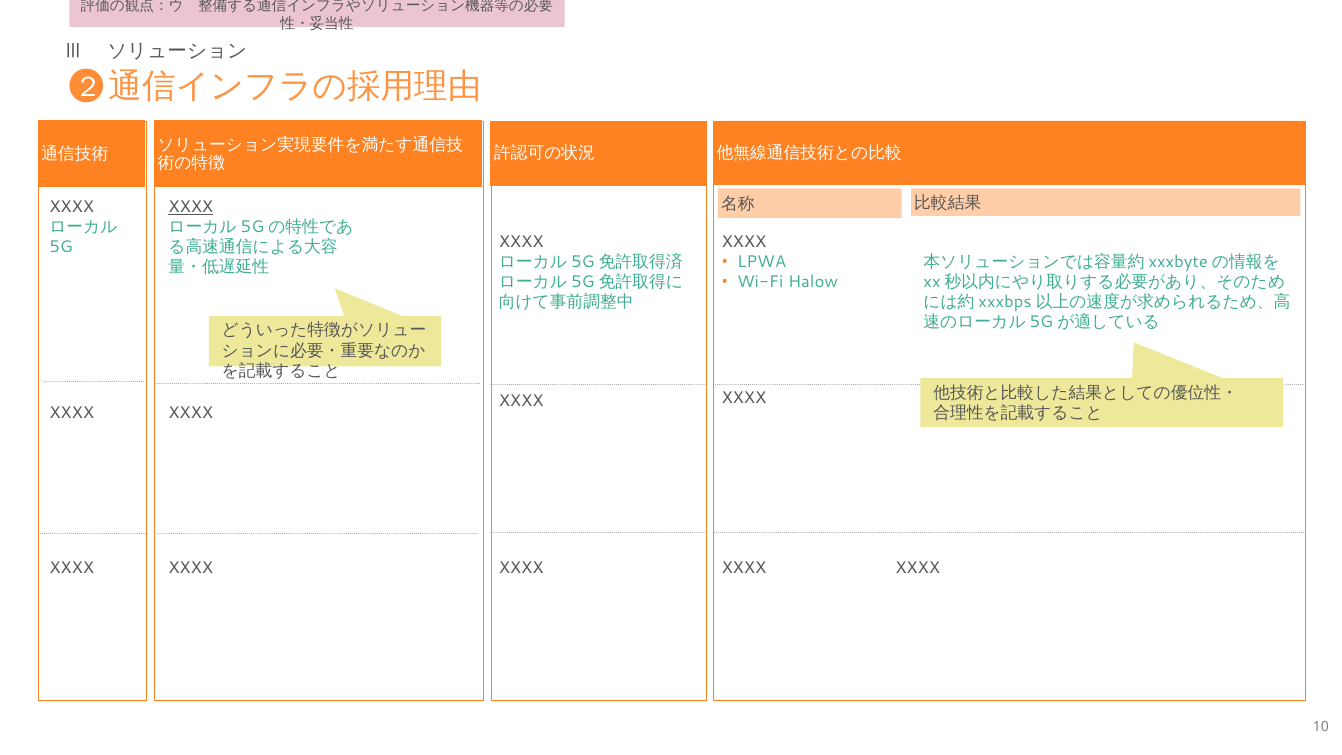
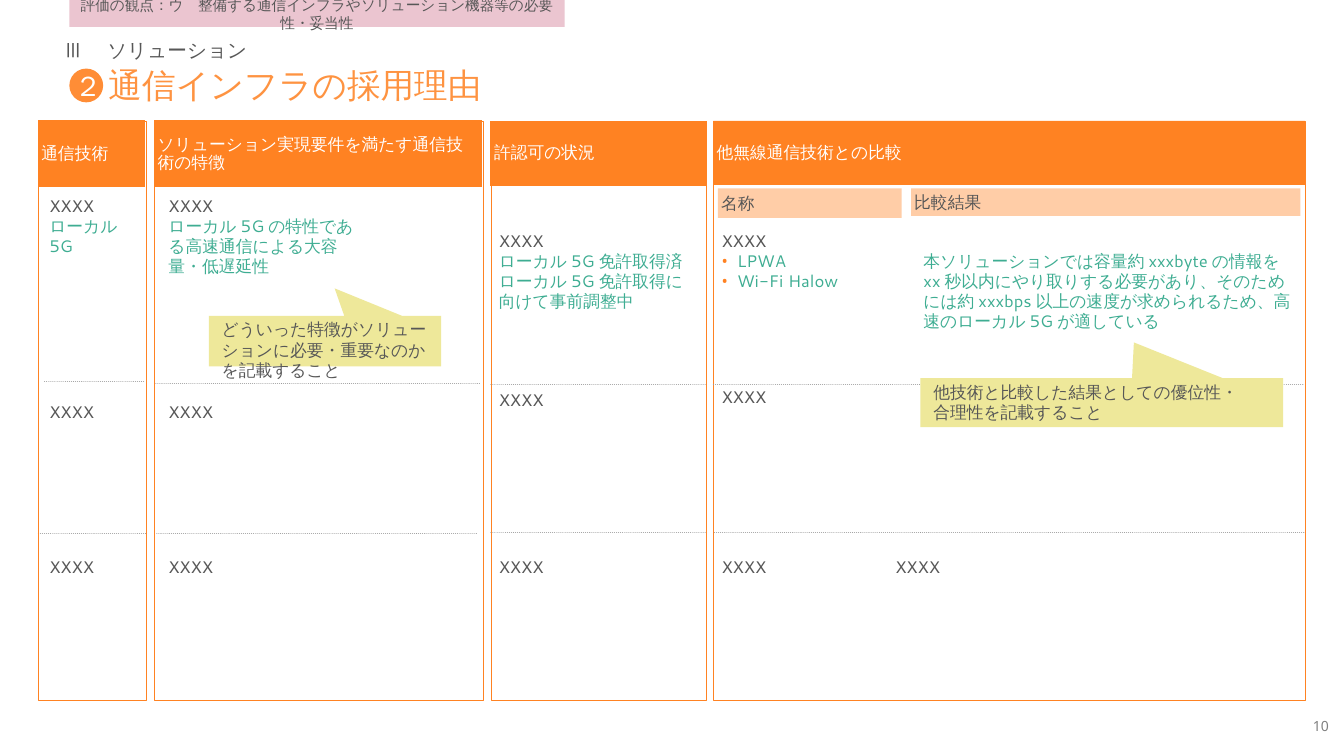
XXXX underline: present -> none (191, 207)
